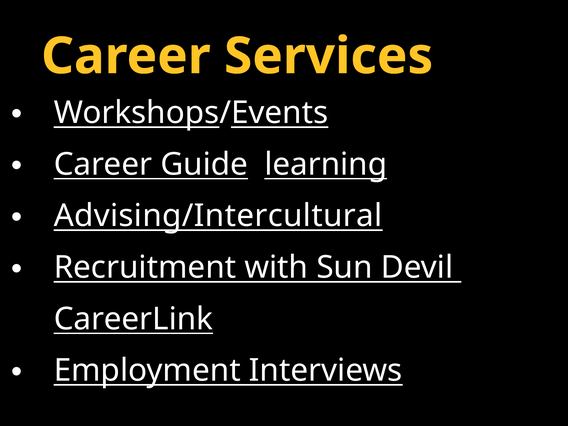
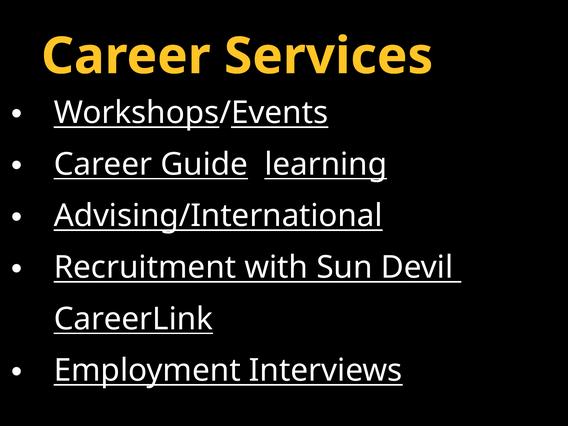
Advising/Intercultural: Advising/Intercultural -> Advising/International (218, 216)
